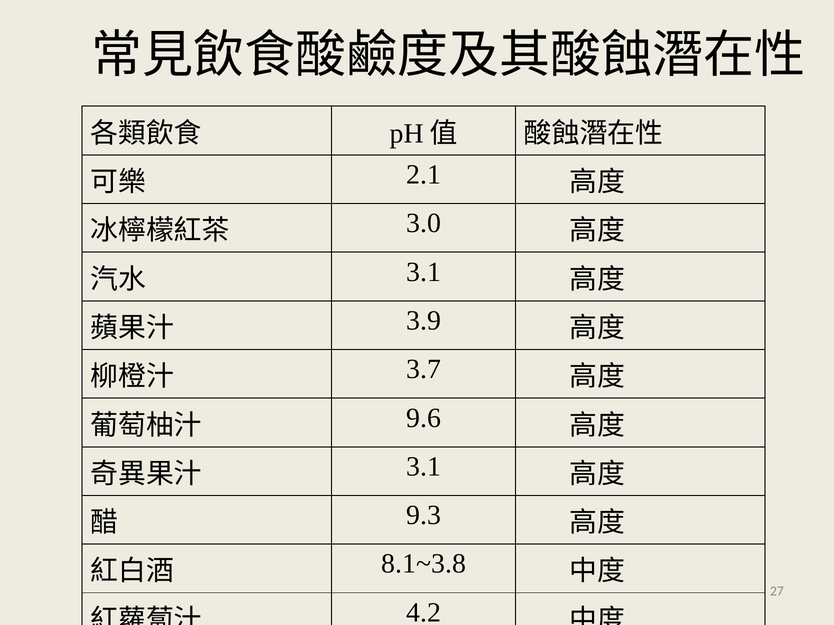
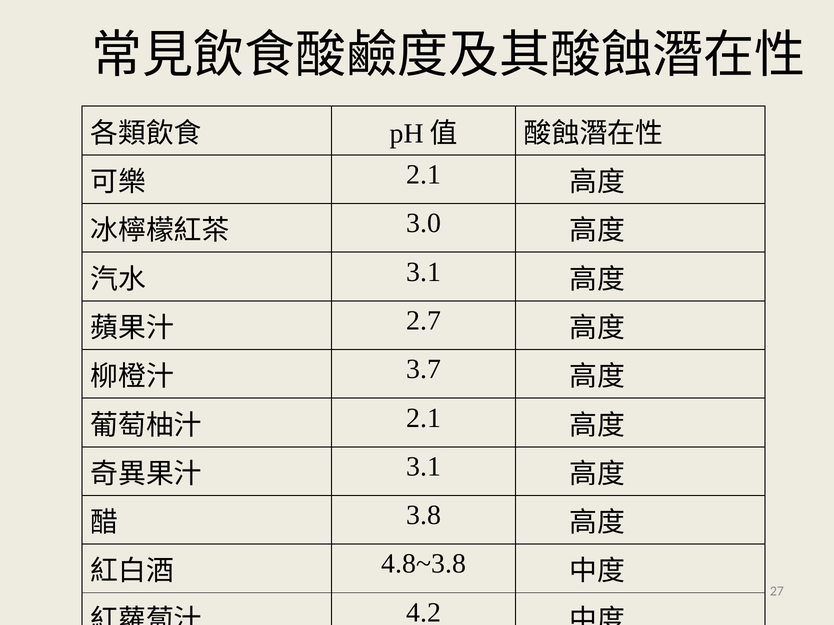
3.9: 3.9 -> 2.7 (424, 321)
9.6: 9.6 -> 2.1 (424, 418)
9.3: 9.3 -> 3.8 (424, 516)
8.1~3.8: 8.1~3.8 -> 4.8~3.8 (424, 564)
